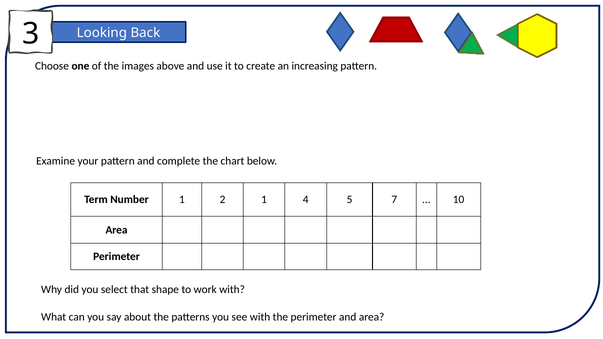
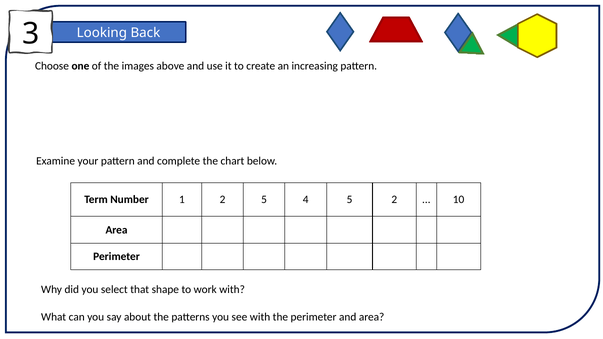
2 1: 1 -> 5 (264, 200)
5 7: 7 -> 2 (394, 200)
